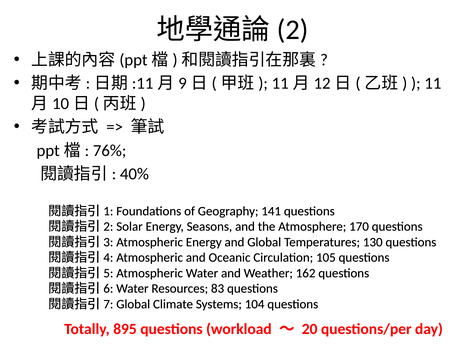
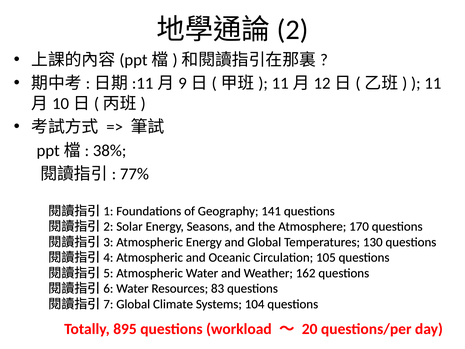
76%: 76% -> 38% (110, 150)
40%: 40% -> 77% (134, 174)
